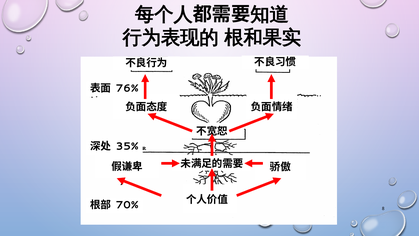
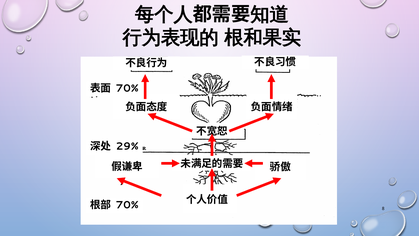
76%: 76% -> 70% (127, 88)
35%: 35% -> 29% (127, 146)
